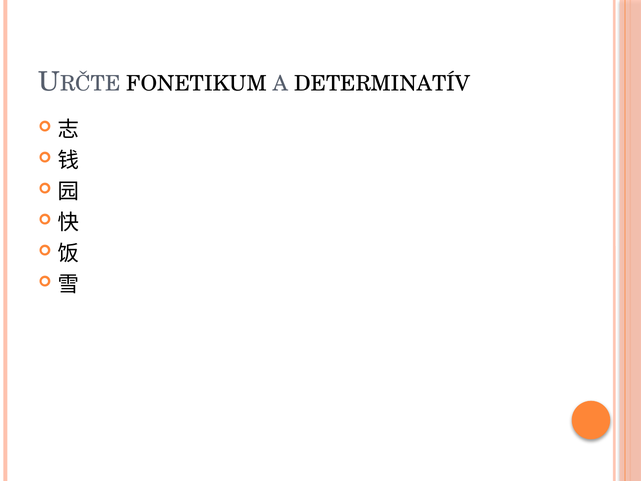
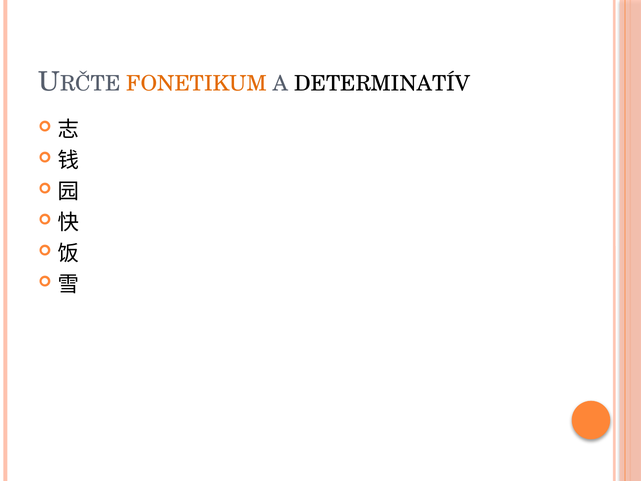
FONETIKUM colour: black -> orange (197, 84)
